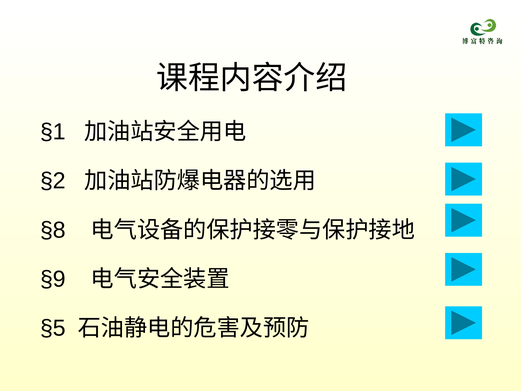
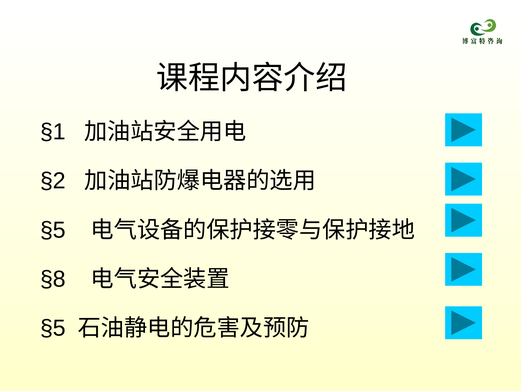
§8: §8 -> §5 (53, 230)
§9: §9 -> §8 (53, 279)
